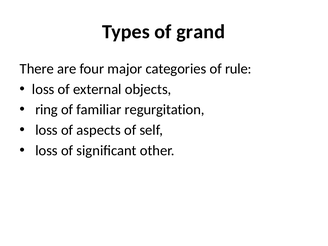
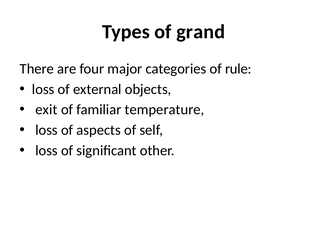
ring: ring -> exit (46, 110)
regurgitation: regurgitation -> temperature (164, 110)
